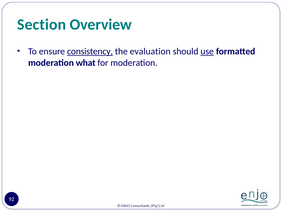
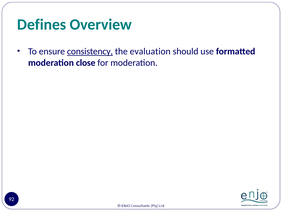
Section: Section -> Defines (42, 24)
use underline: present -> none (207, 51)
what: what -> close (86, 63)
